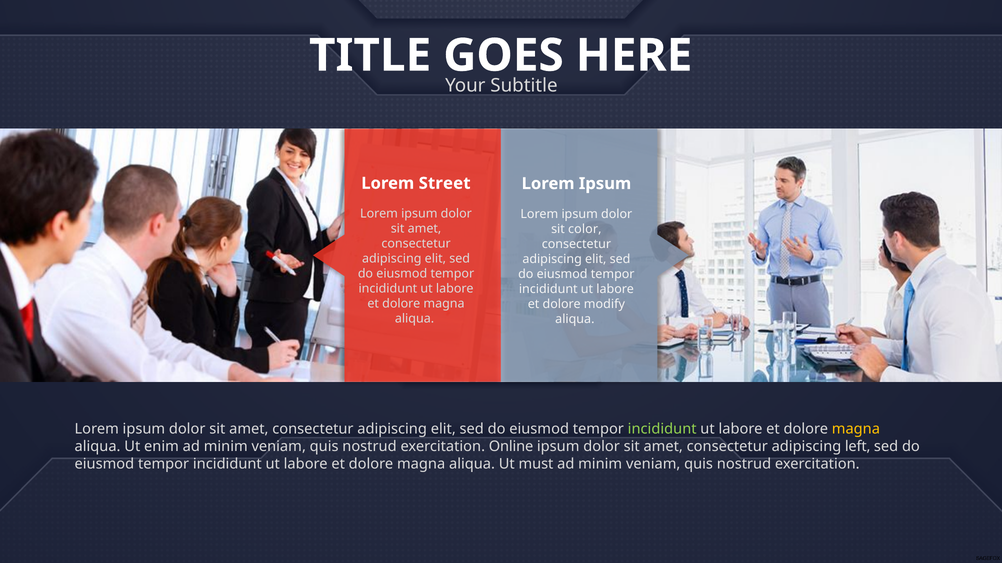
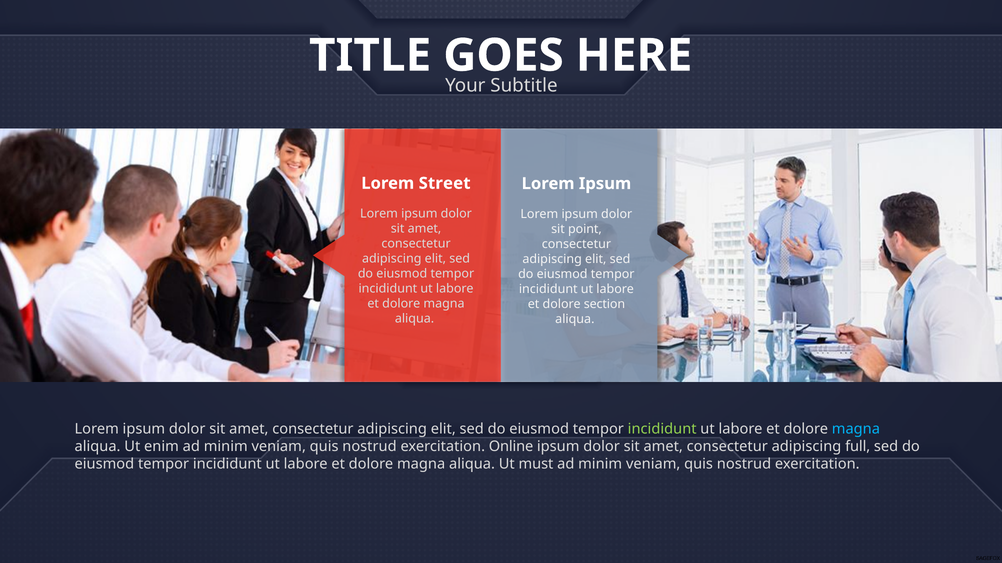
color: color -> point (585, 229)
modify: modify -> section (604, 304)
magna colour: yellow -> light blue (856, 430)
left: left -> full (858, 447)
